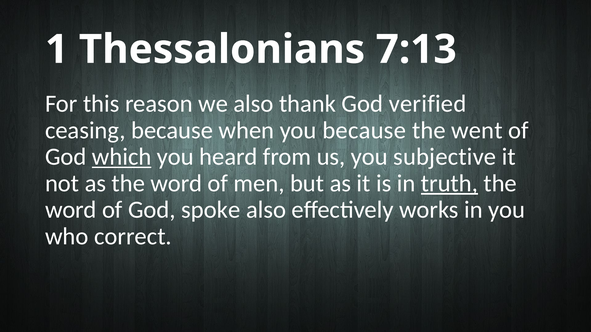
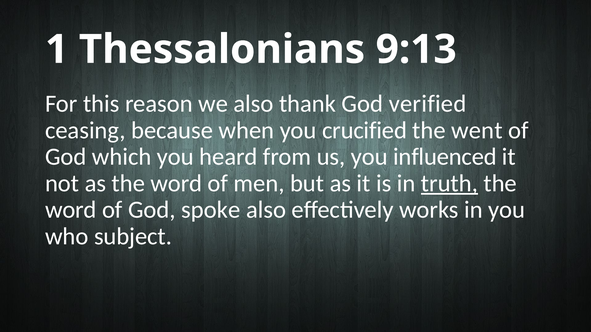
7:13: 7:13 -> 9:13 (416, 50)
you because: because -> crucified (364, 130)
which underline: present -> none (122, 157)
subjective: subjective -> influenced (445, 157)
correct: correct -> subject (133, 237)
